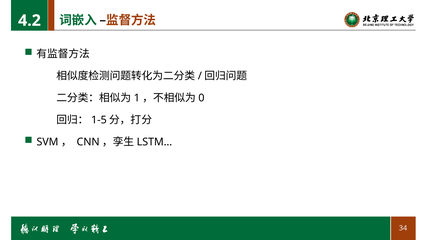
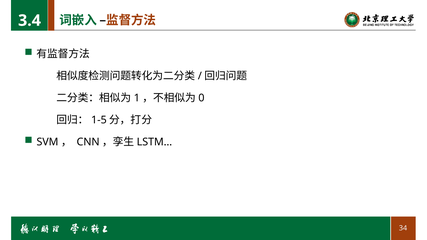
4.2: 4.2 -> 3.4 (29, 21)
